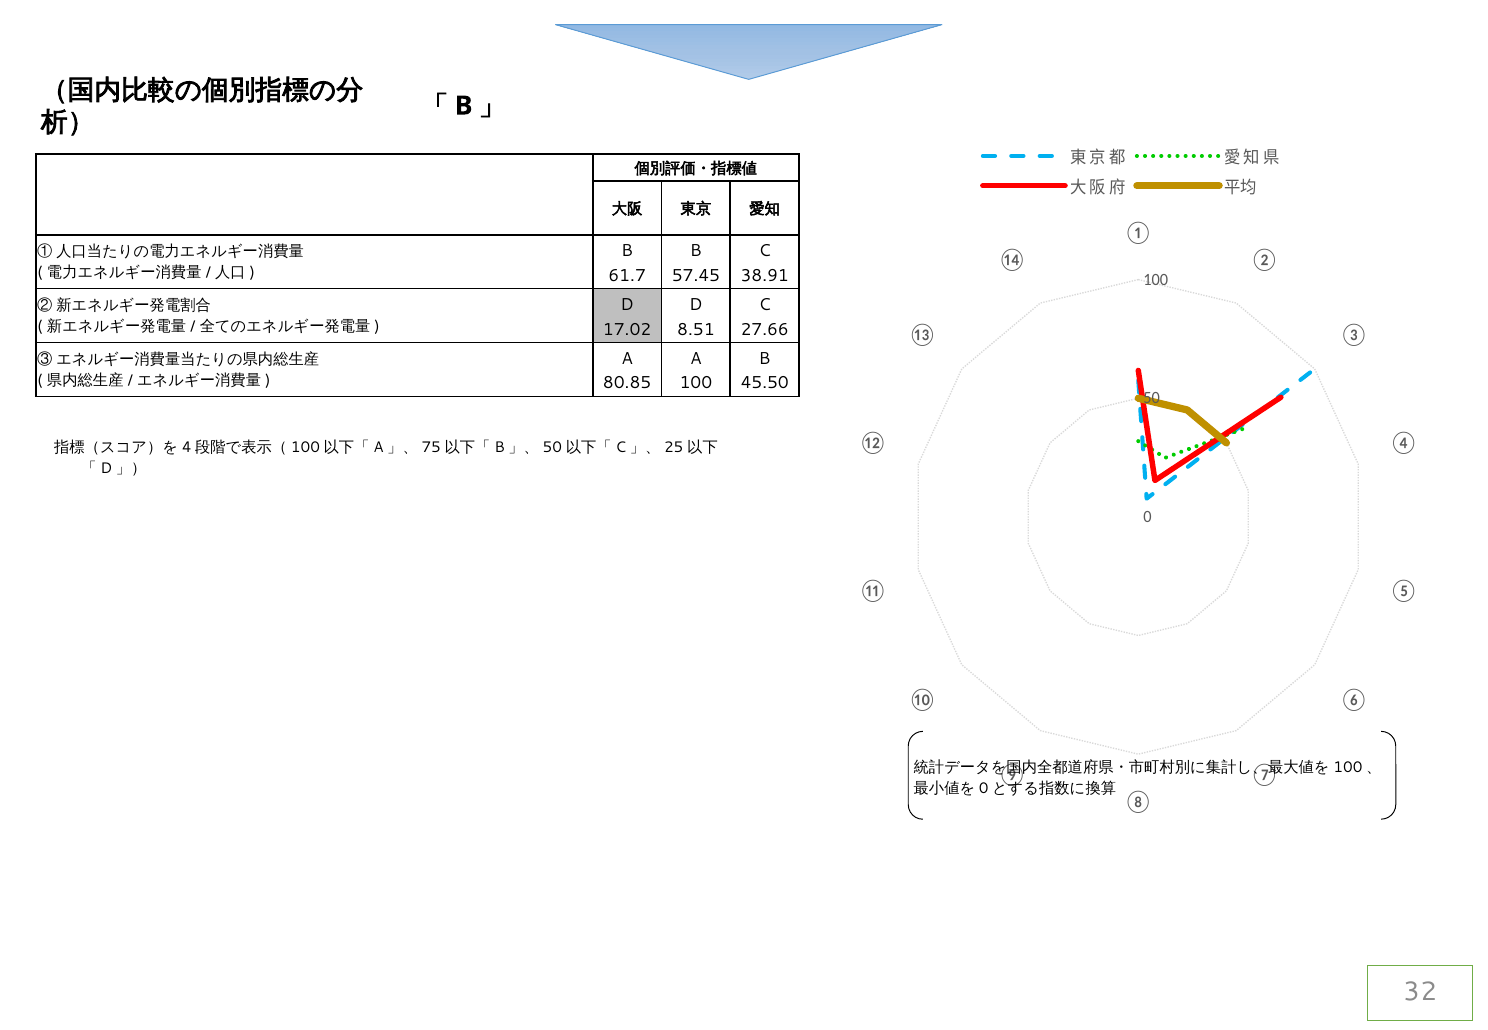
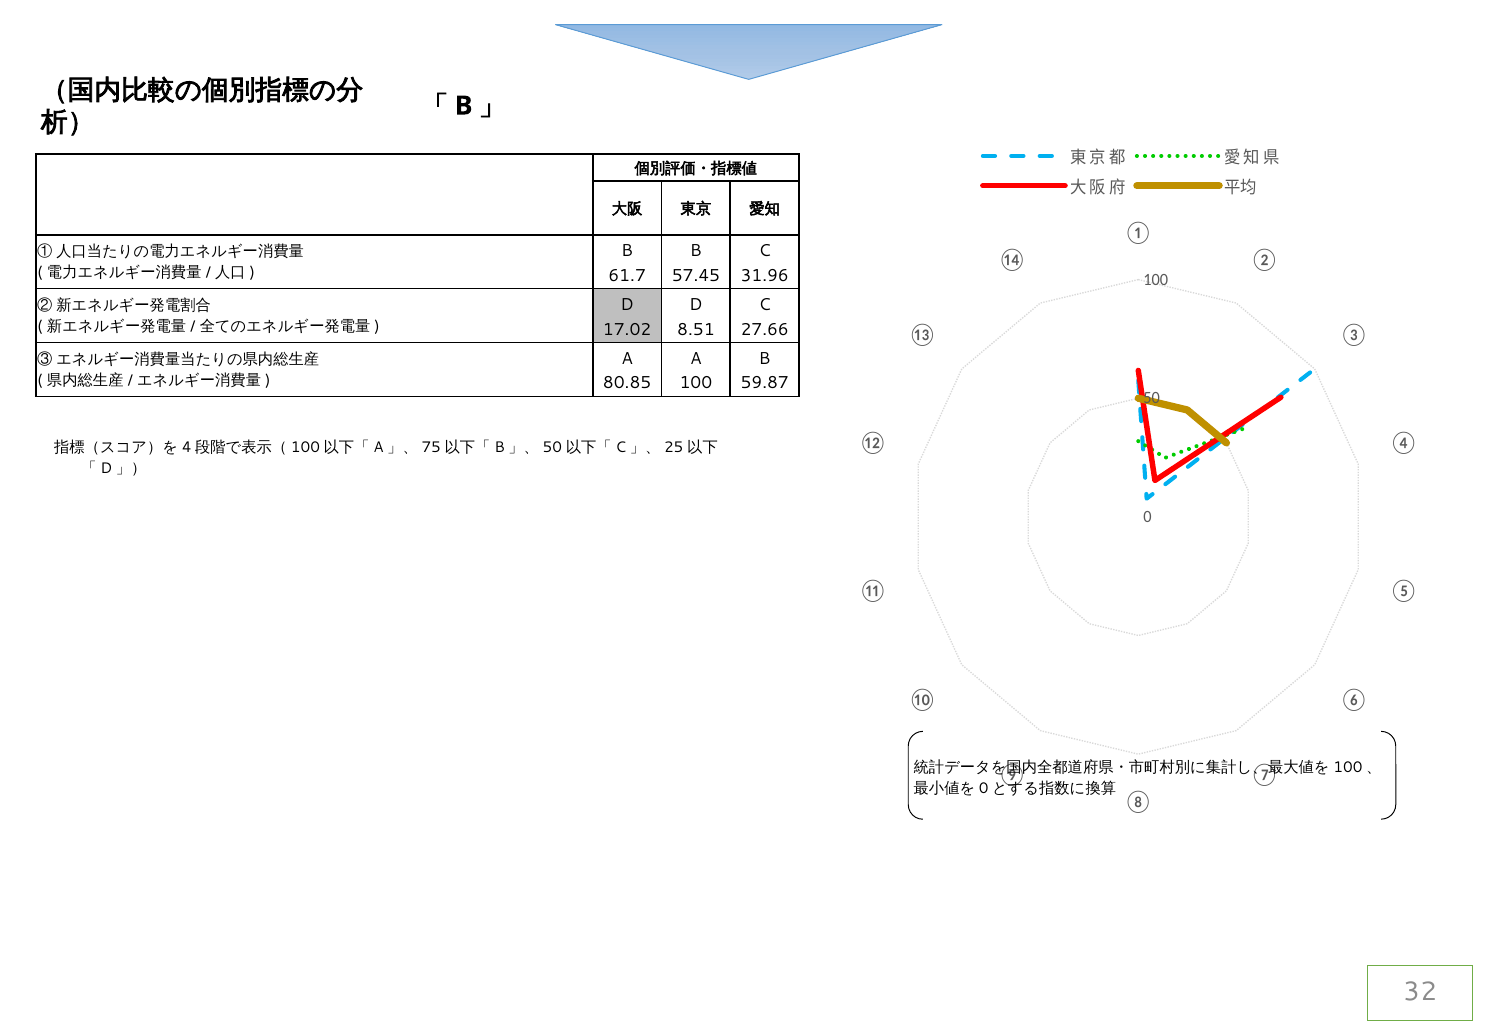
38.91: 38.91 -> 31.96 (765, 276)
45.50: 45.50 -> 59.87 (765, 383)
